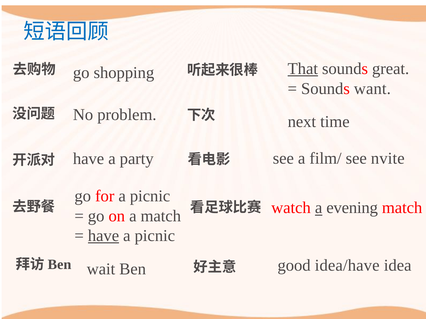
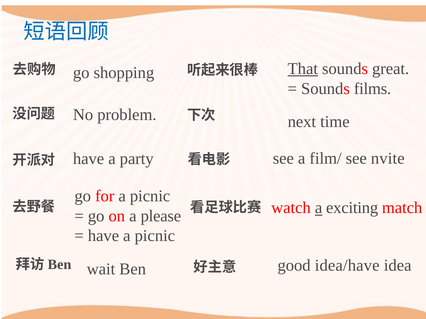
want: want -> films (373, 89)
evening: evening -> exciting (352, 208)
a match: match -> please (161, 216)
have underline: present -> none (103, 236)
